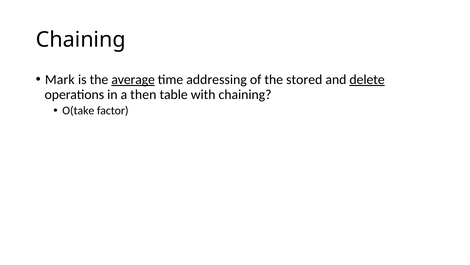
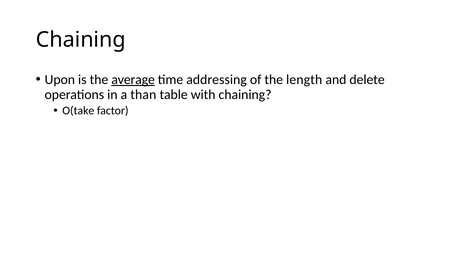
Mark: Mark -> Upon (60, 79)
stored: stored -> length (304, 79)
delete underline: present -> none (367, 79)
then: then -> than (143, 94)
